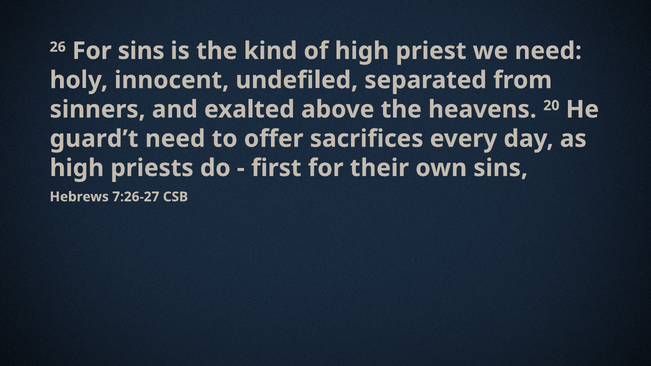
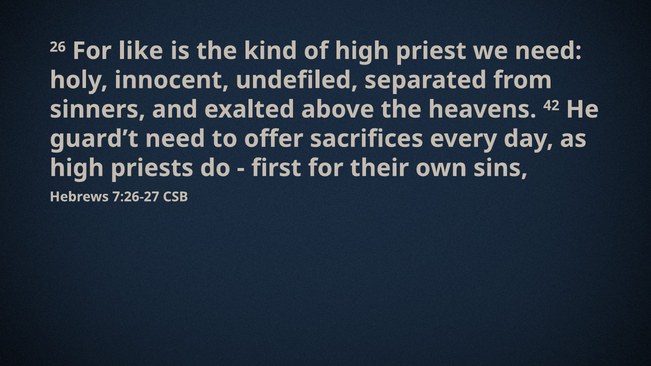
For sins: sins -> like (141, 51)
20: 20 -> 42 (551, 106)
